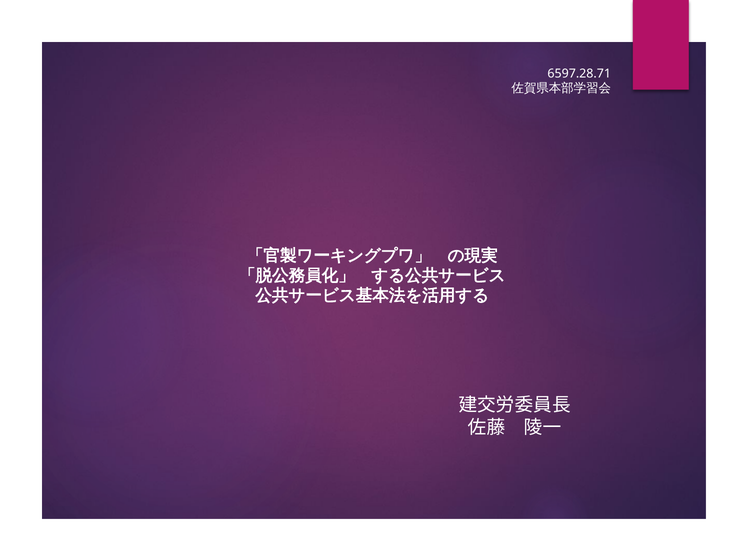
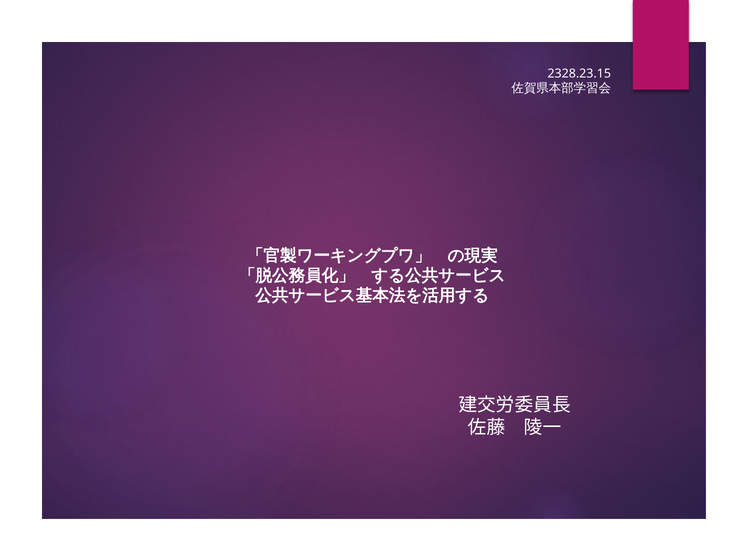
6597.28.71: 6597.28.71 -> 2328.23.15 (579, 73)
